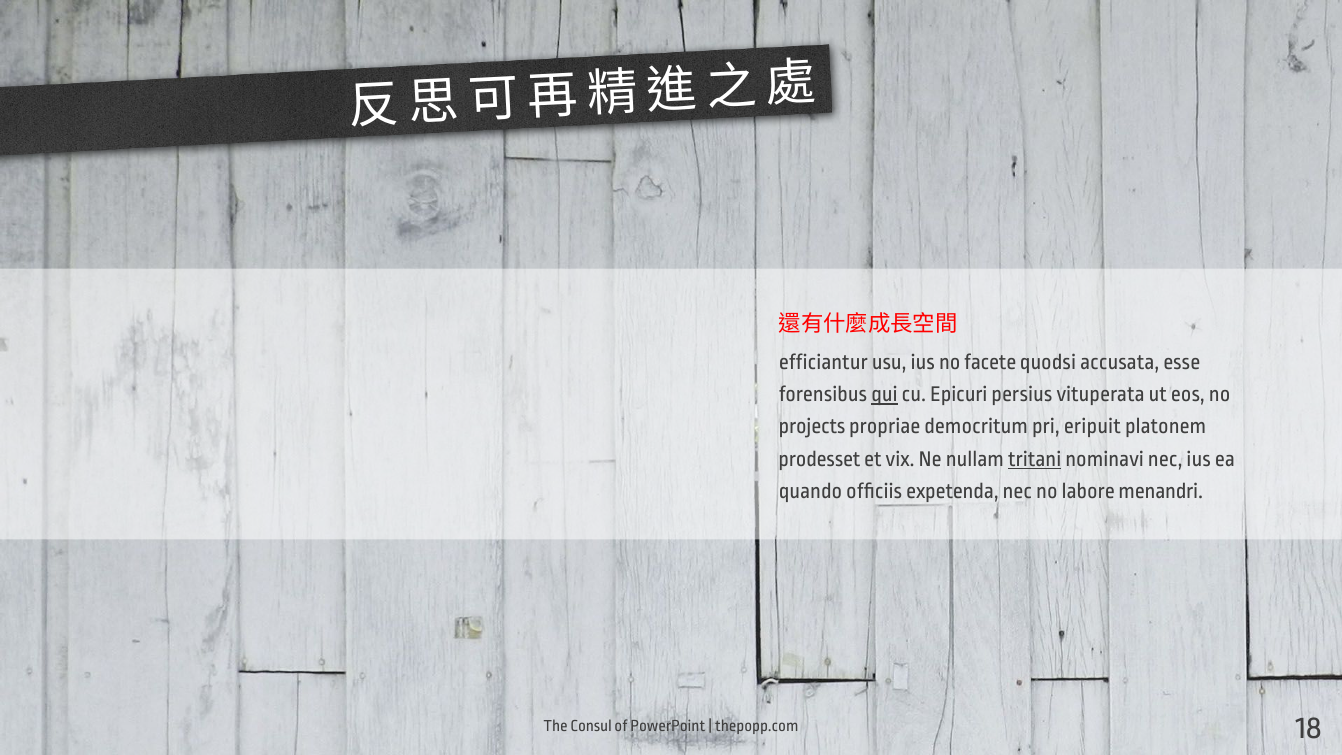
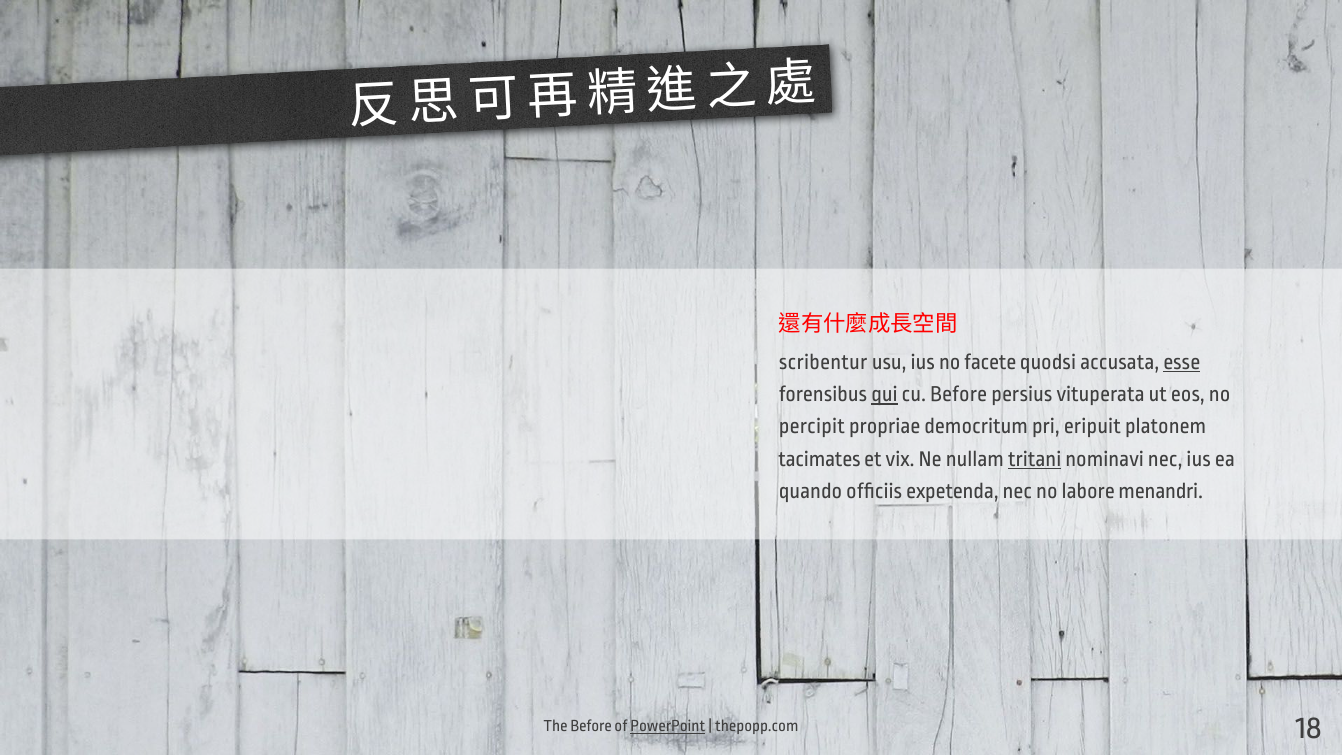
efficiantur: efficiantur -> scribentur (823, 362)
esse underline: none -> present (1182, 362)
cu Epicuri: Epicuri -> Before (959, 394)
projects: projects -> percipit (812, 427)
prodesset: prodesset -> tacimates (819, 459)
The Consul: Consul -> Before (591, 726)
PowerPoint underline: none -> present (668, 726)
